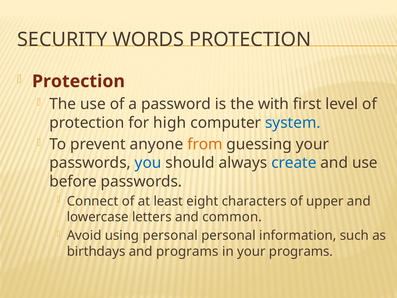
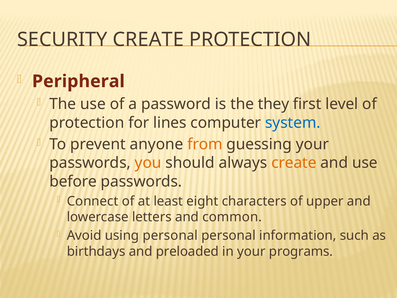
SECURITY WORDS: WORDS -> CREATE (148, 39)
Protection: Protection -> Peripheral (78, 81)
with: with -> they (274, 104)
high: high -> lines (170, 123)
you colour: blue -> orange (148, 163)
create colour: blue -> orange (294, 163)
and programs: programs -> preloaded (187, 251)
